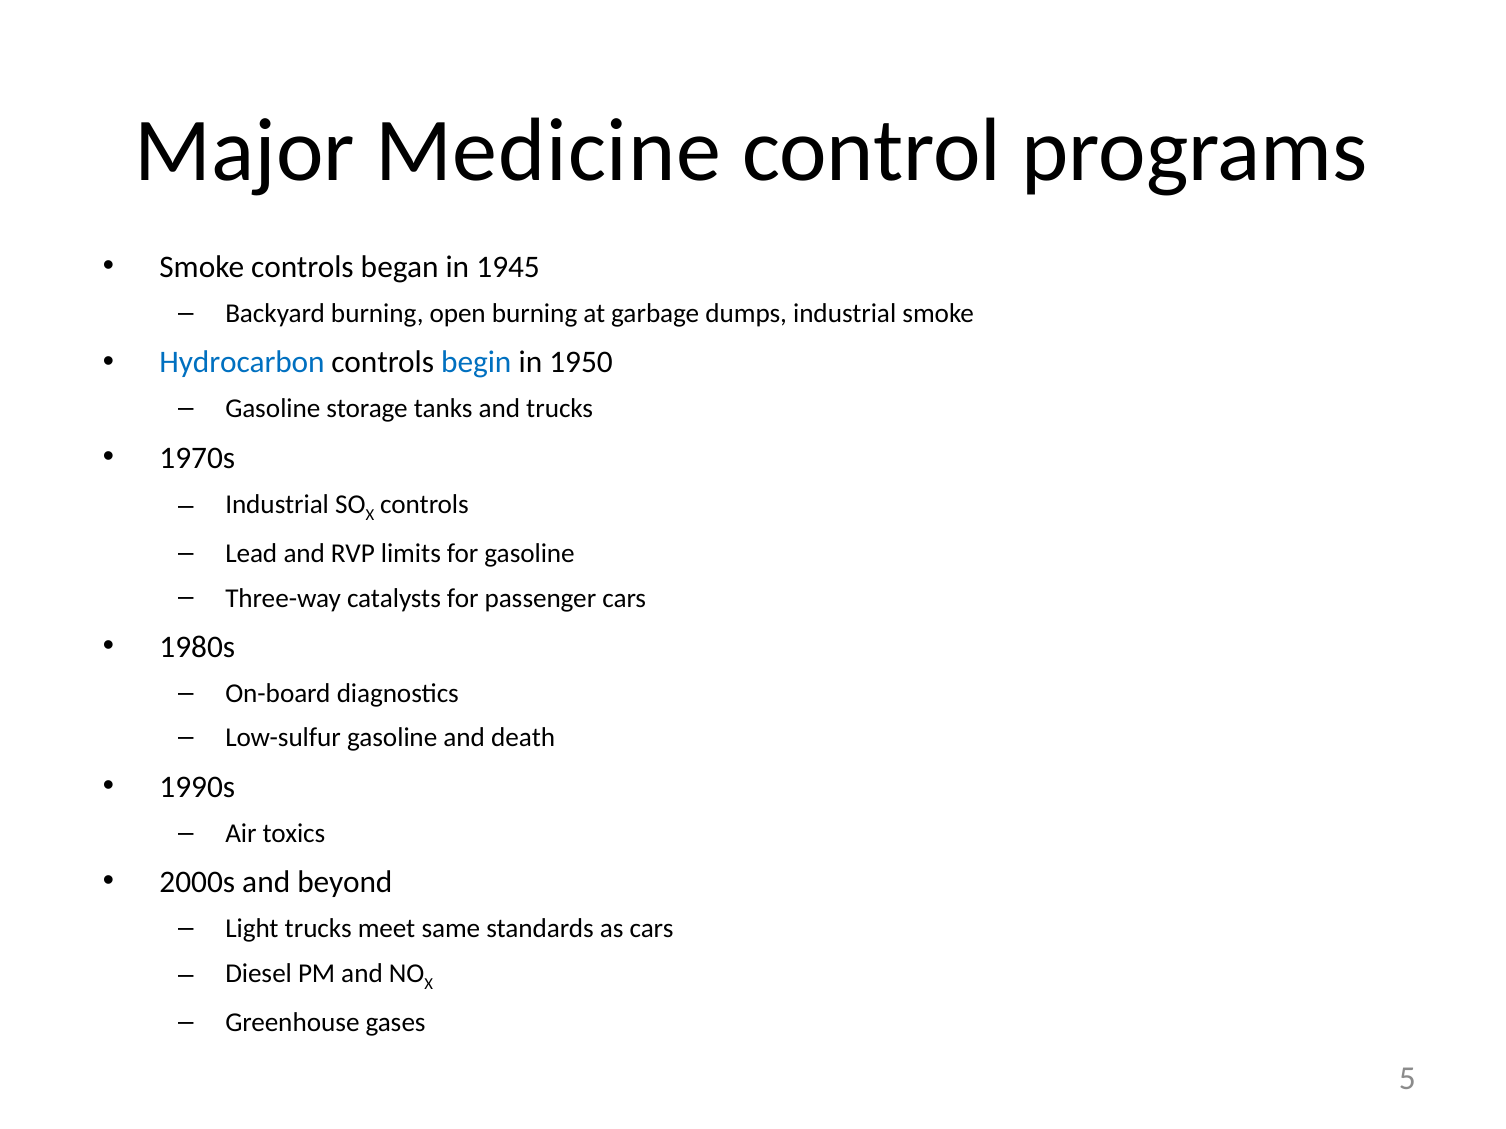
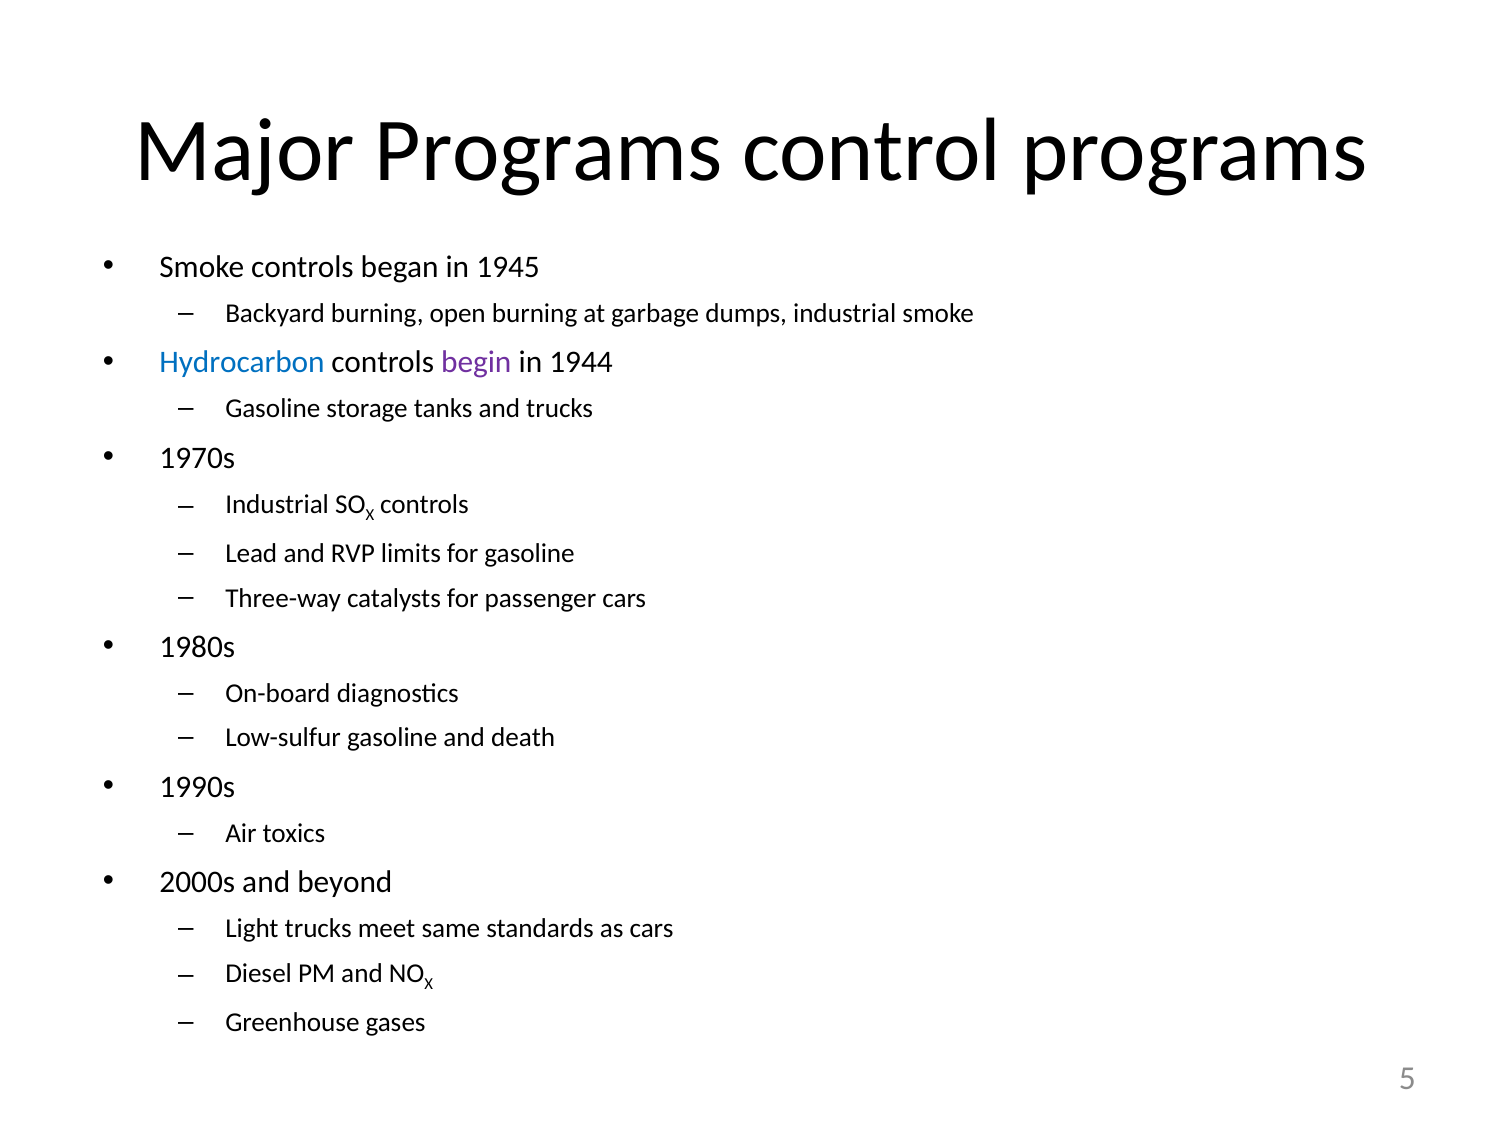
Major Medicine: Medicine -> Programs (549, 151)
begin colour: blue -> purple (476, 362)
1950: 1950 -> 1944 (581, 362)
